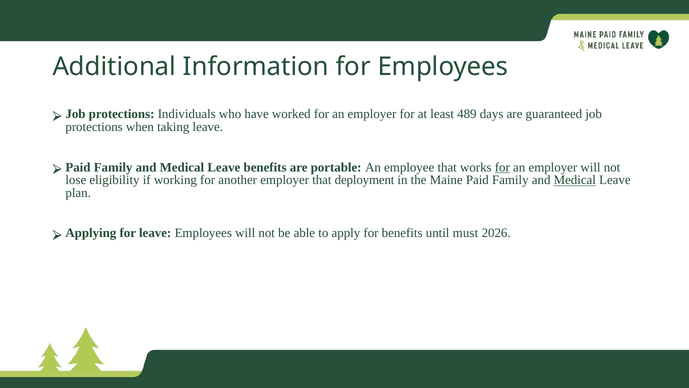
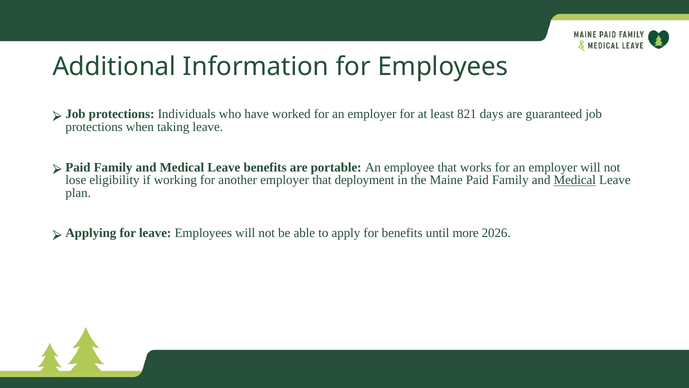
489: 489 -> 821 (467, 114)
for underline: present -> none (502, 167)
must: must -> more (466, 233)
